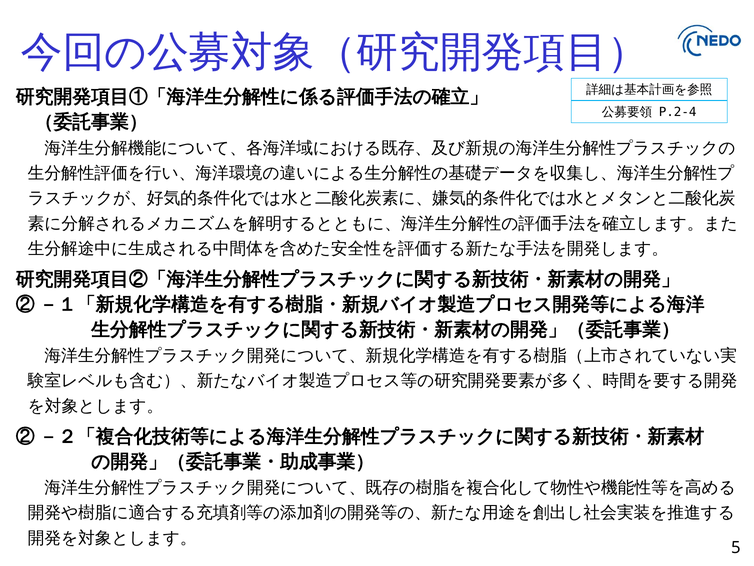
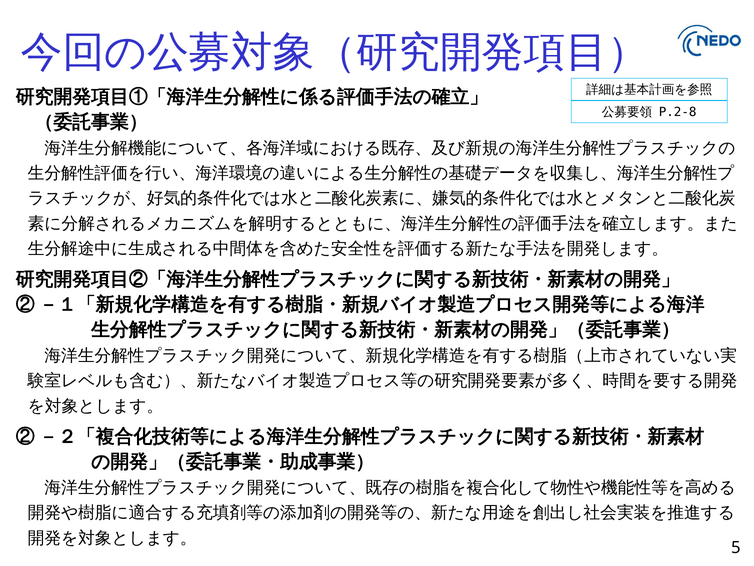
P.2-4: P.2-4 -> P.2-8 (678, 112)
